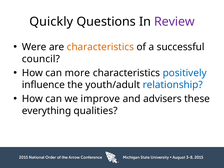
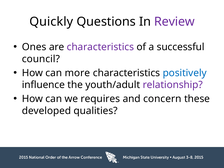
Were: Were -> Ones (34, 47)
characteristics colour: orange -> purple (100, 47)
relationship colour: blue -> purple (173, 85)
improve: improve -> requires (100, 99)
advisers: advisers -> concern (162, 99)
everything: everything -> developed (46, 111)
